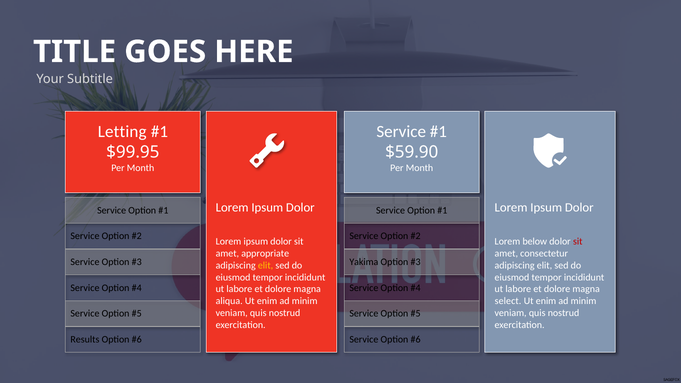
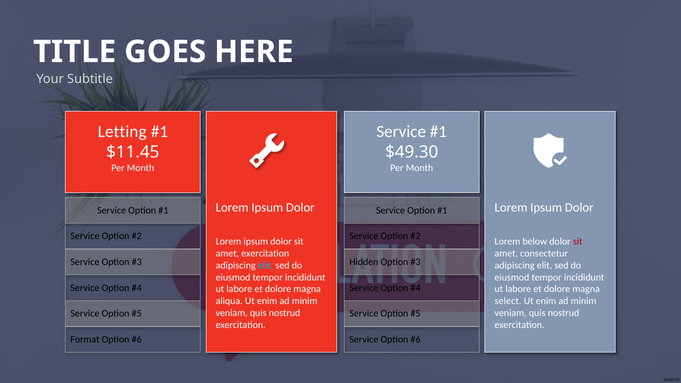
$99.95: $99.95 -> $11.45 (133, 152)
$59.90: $59.90 -> $49.30 (412, 152)
amet appropriate: appropriate -> exercitation (265, 253)
Yakima: Yakima -> Hidden (364, 262)
elit colour: yellow -> light blue (266, 265)
Results: Results -> Format (85, 340)
